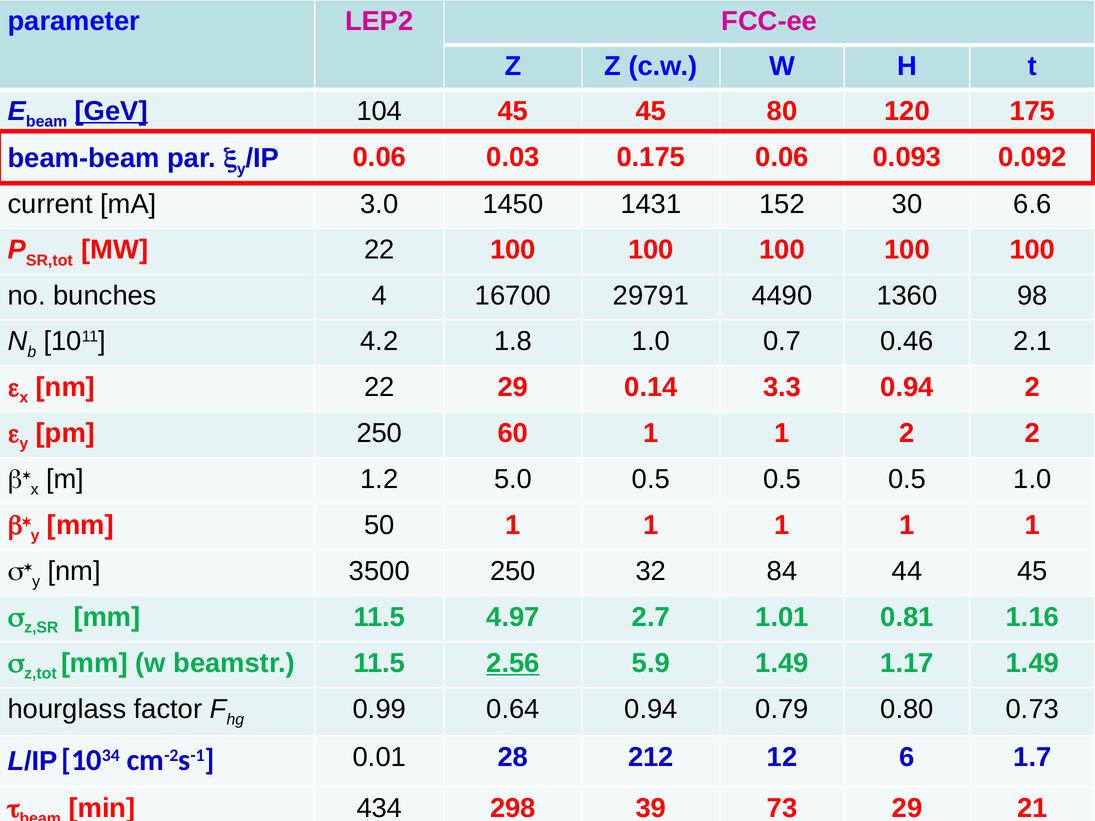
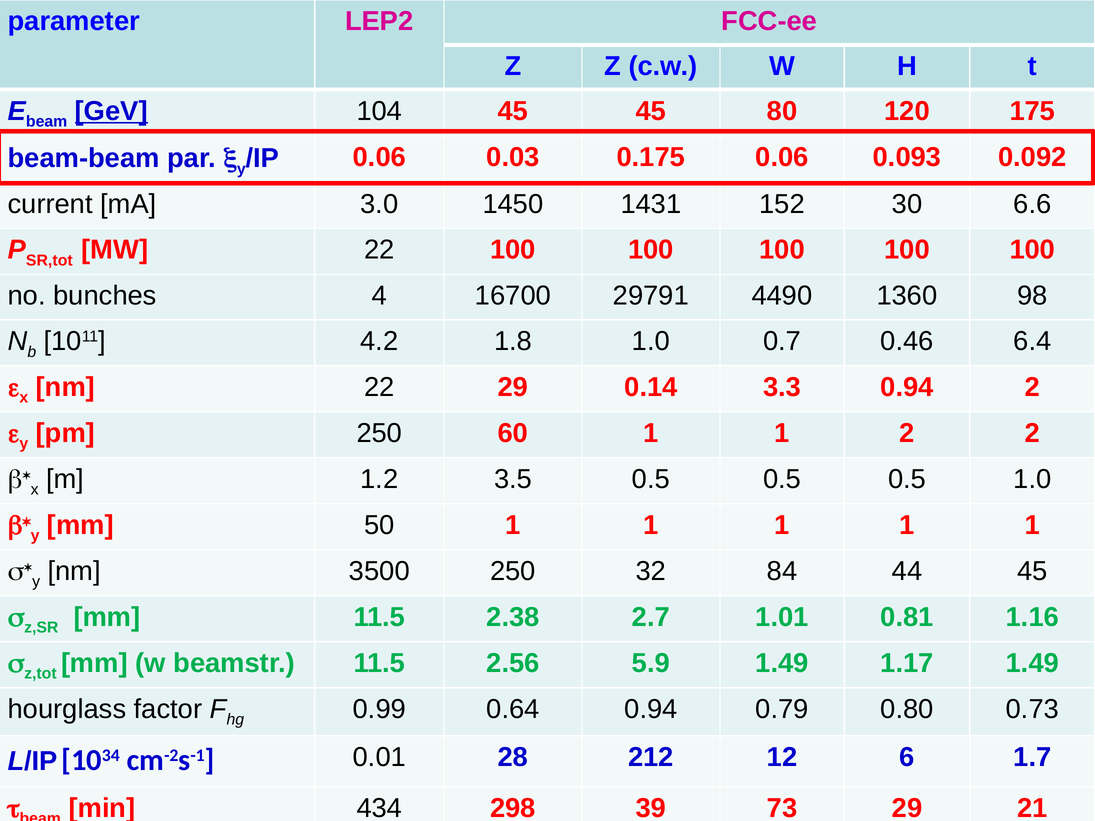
2.1: 2.1 -> 6.4 (1032, 341)
5.0: 5.0 -> 3.5 (513, 479)
4.97: 4.97 -> 2.38 (513, 617)
2.56 underline: present -> none (513, 663)
